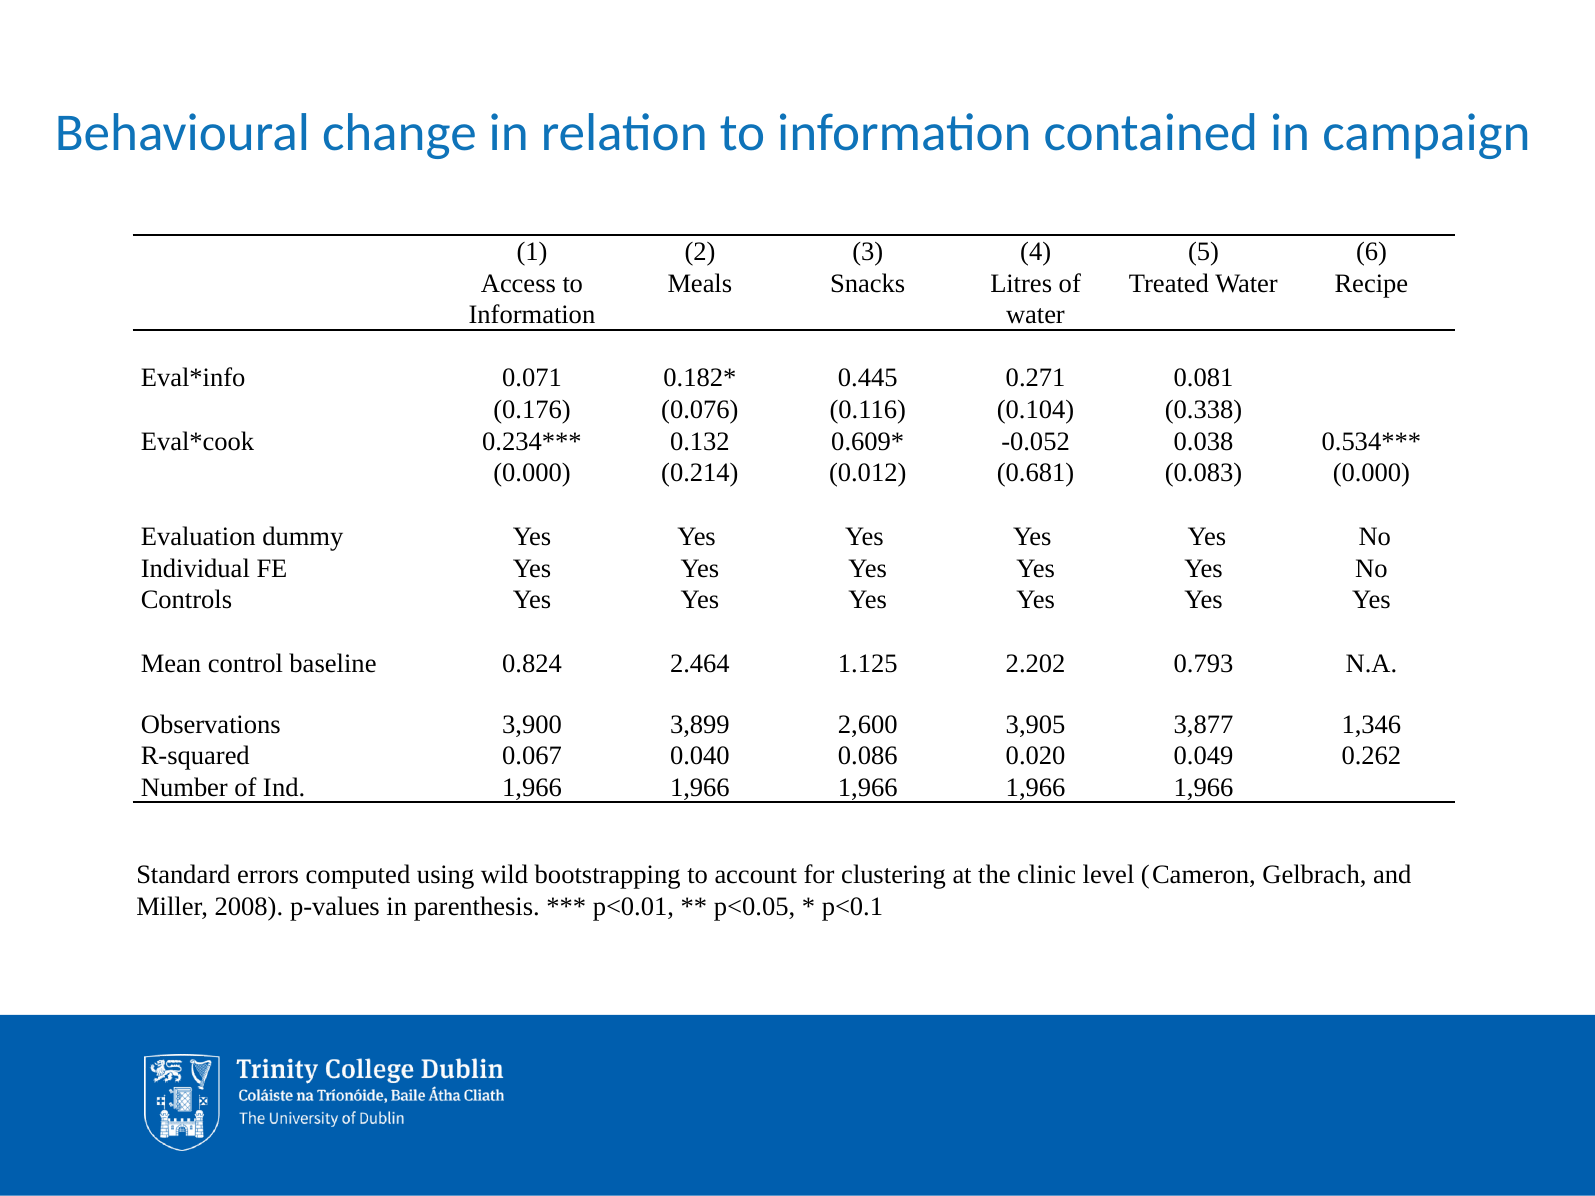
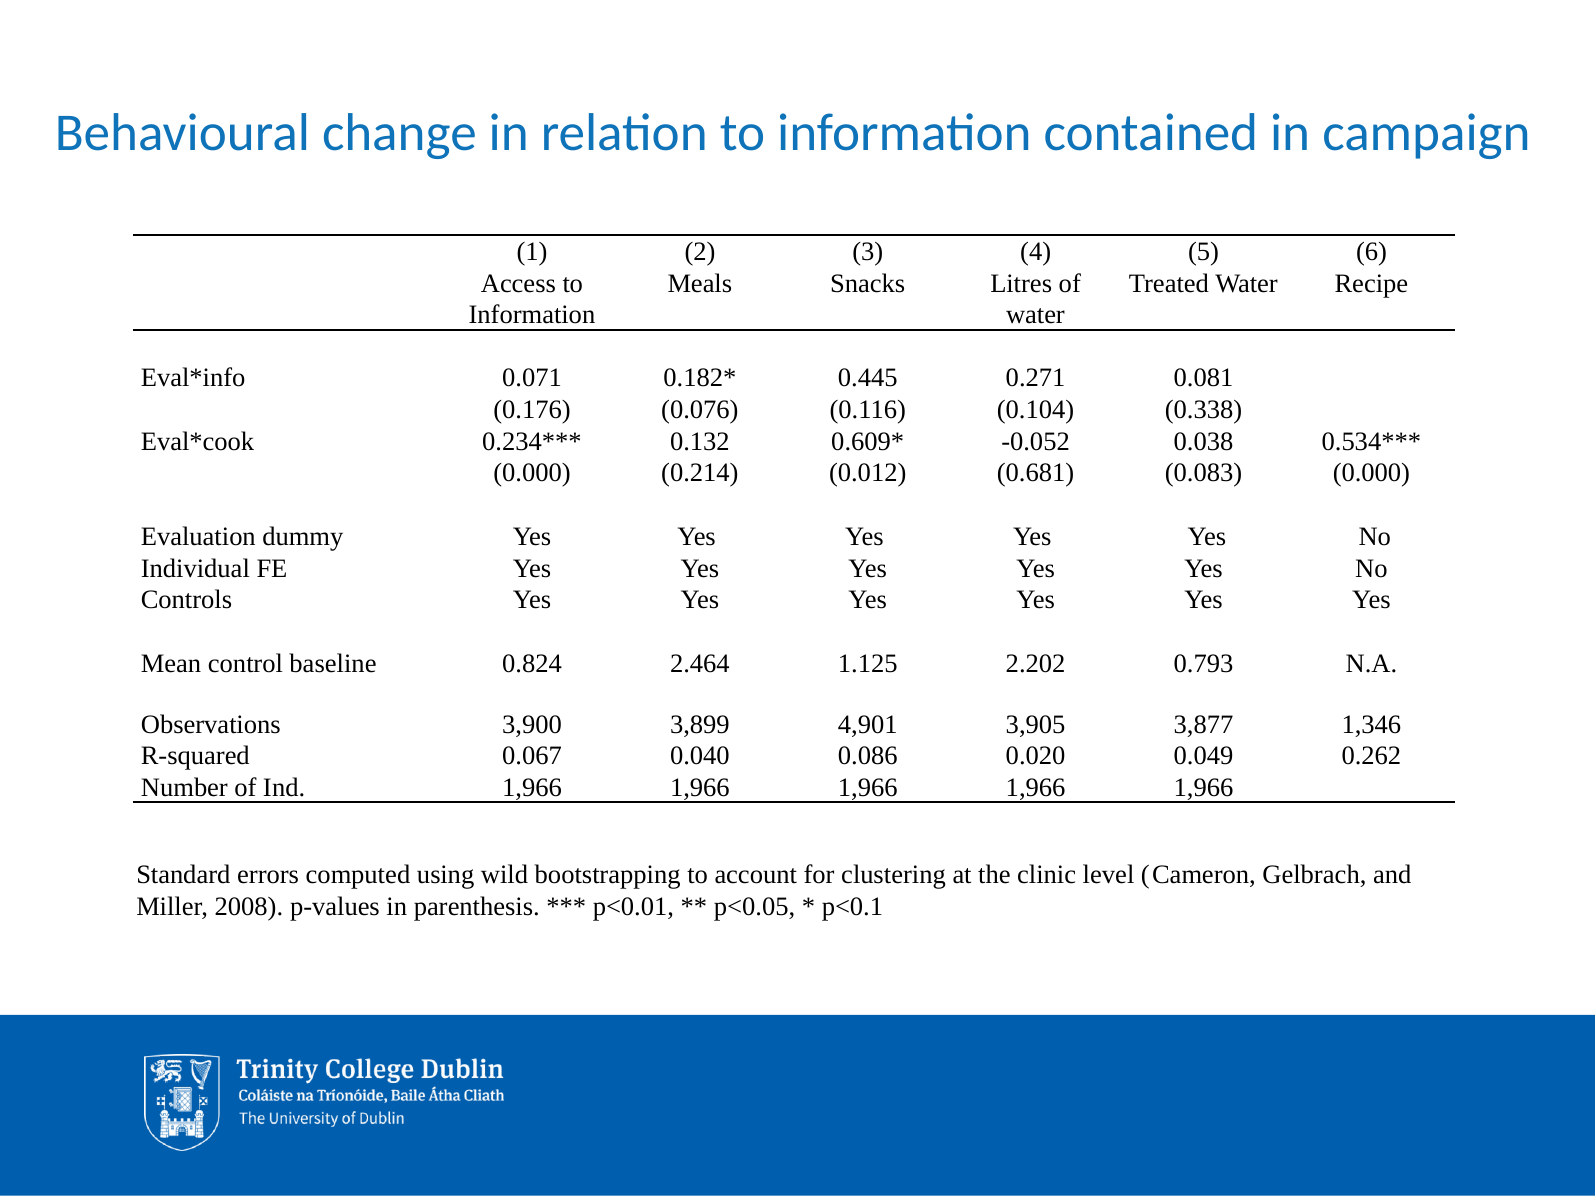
2,600: 2,600 -> 4,901 (868, 725)
